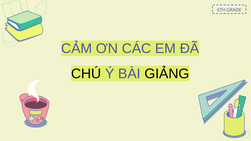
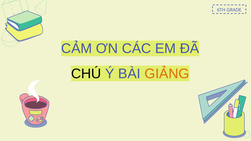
GIẢNG colour: black -> orange (167, 74)
